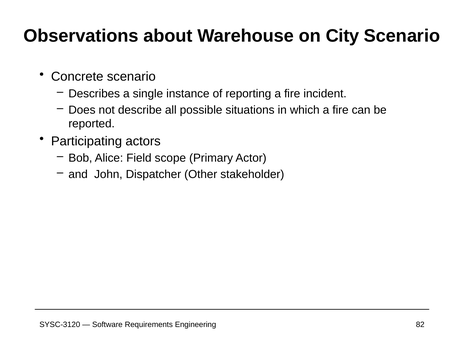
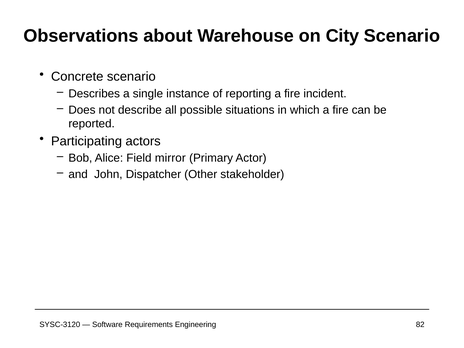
scope: scope -> mirror (170, 158)
